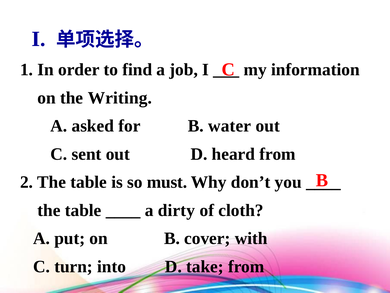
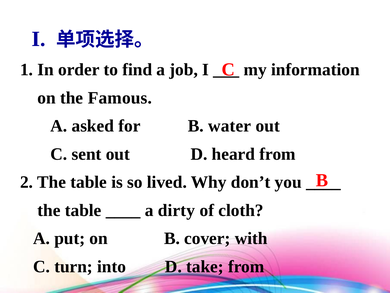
Writing: Writing -> Famous (120, 98)
must: must -> lived (167, 182)
